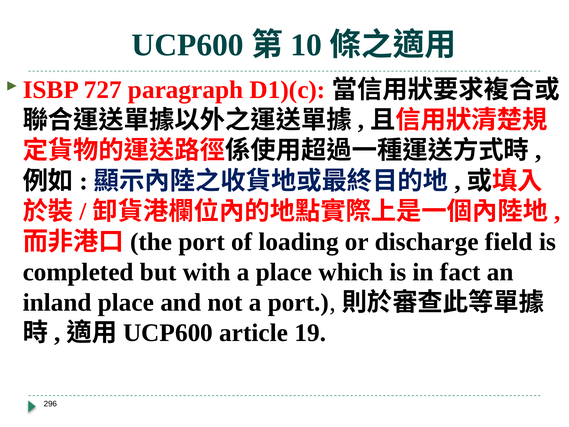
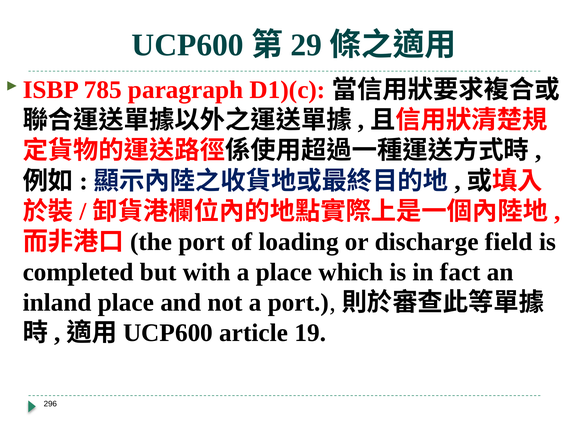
10: 10 -> 29 (306, 45)
727: 727 -> 785 (103, 90)
